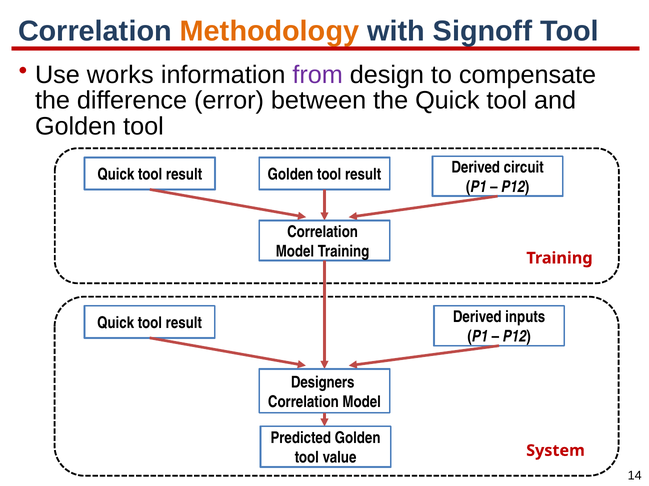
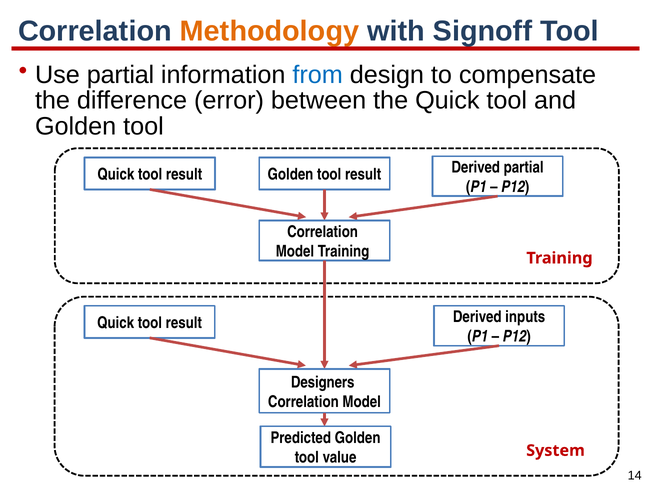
Use works: works -> partial (121, 75)
from colour: purple -> blue (318, 75)
Derived circuit: circuit -> partial (524, 168)
